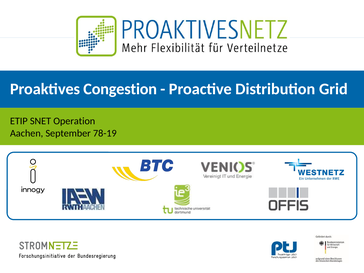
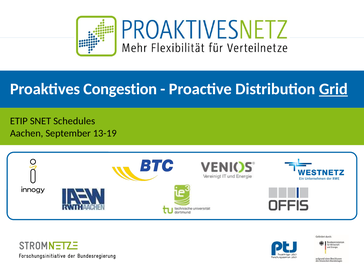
Grid underline: none -> present (333, 89)
Operation: Operation -> Schedules (74, 121)
78-19: 78-19 -> 13-19 (105, 133)
